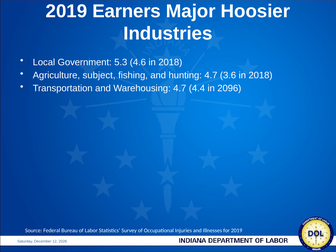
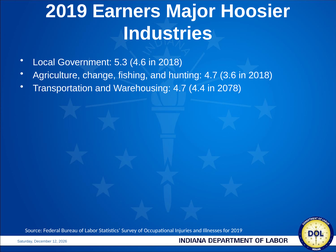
subject: subject -> change (99, 75)
2096: 2096 -> 2078 (229, 88)
